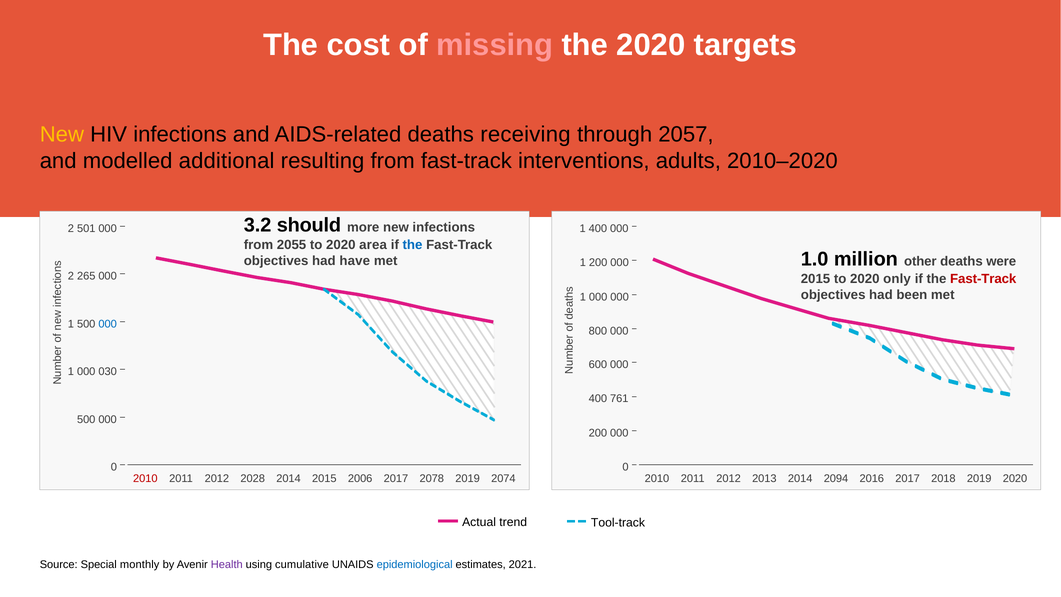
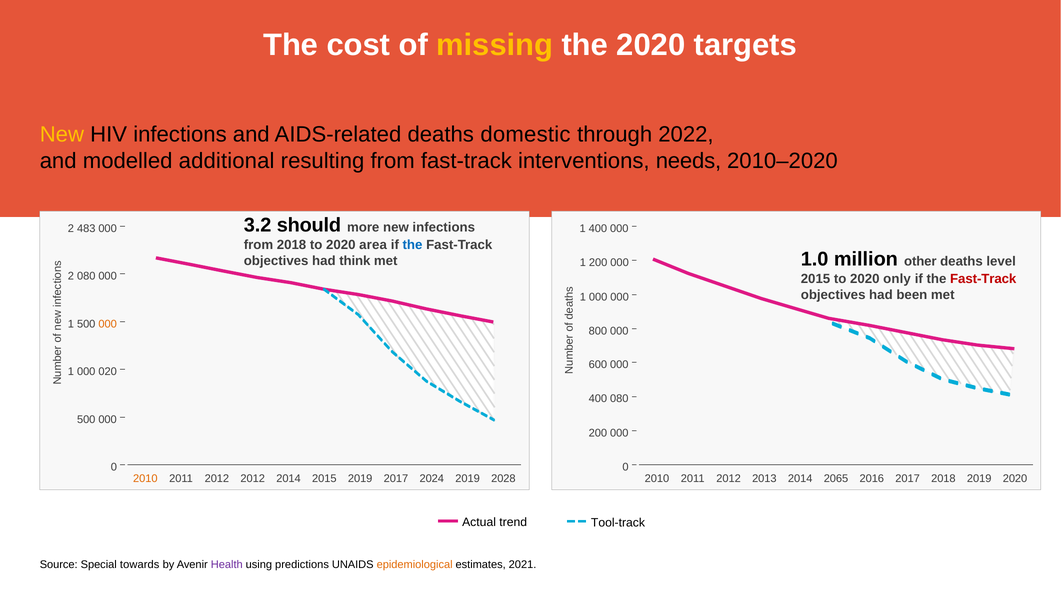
missing colour: pink -> yellow (495, 45)
receiving: receiving -> domestic (525, 134)
2057: 2057 -> 2022 (686, 134)
adults: adults -> needs (688, 161)
501: 501 -> 483 (86, 228)
from 2055: 2055 -> 2018 (292, 245)
were: were -> level (1001, 261)
have: have -> think (355, 261)
2 265: 265 -> 080 (86, 276)
000 colour: blue -> orange (108, 324)
030: 030 -> 020 (108, 372)
400 761: 761 -> 080 (619, 399)
2010 colour: red -> orange (145, 478)
2012 2028: 2028 -> 2012 (253, 478)
2015 2006: 2006 -> 2019 (360, 478)
2078: 2078 -> 2024 (432, 478)
2074: 2074 -> 2028 (503, 478)
2094: 2094 -> 2065 (836, 478)
monthly: monthly -> towards (140, 564)
cumulative: cumulative -> predictions (302, 564)
epidemiological colour: blue -> orange (415, 564)
